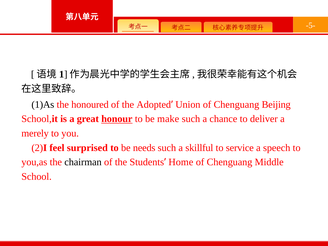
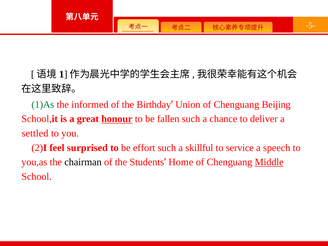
1)As colour: black -> green (43, 104)
honoured: honoured -> informed (90, 104)
Adopted: Adopted -> Birthday (154, 104)
make: make -> fallen (168, 119)
merely: merely -> settled (35, 133)
needs: needs -> effort (144, 148)
Middle underline: none -> present (269, 162)
